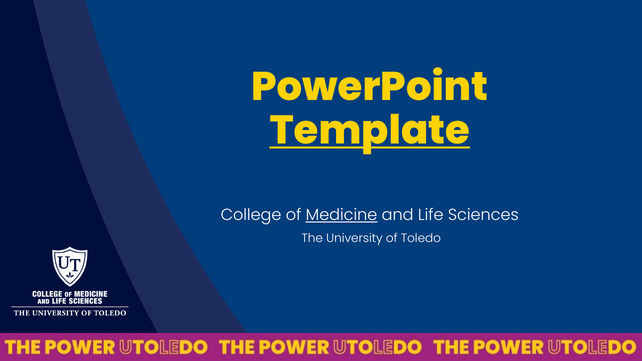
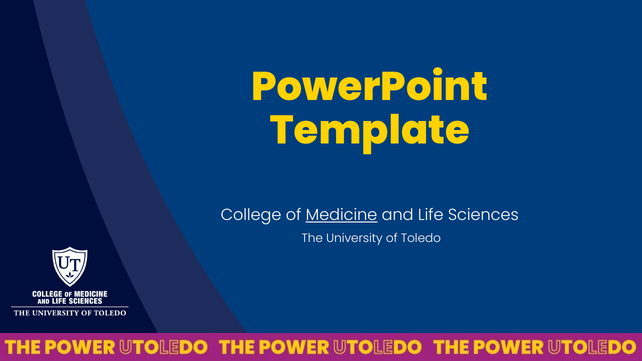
Template underline: present -> none (370, 130)
